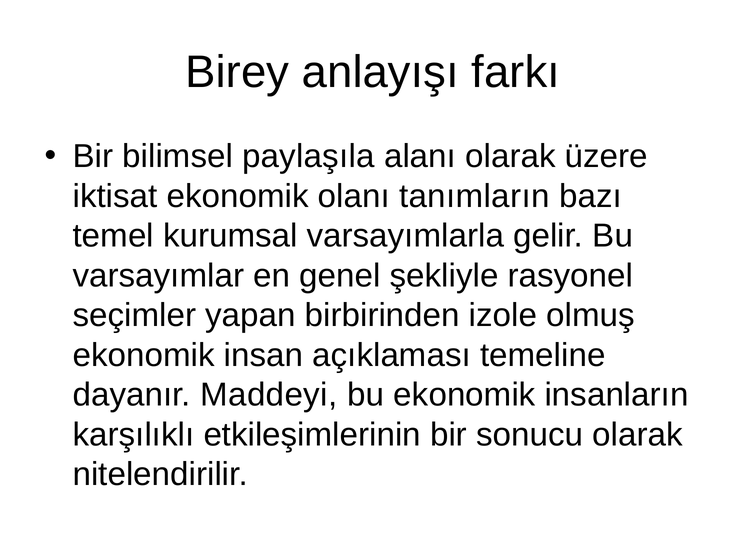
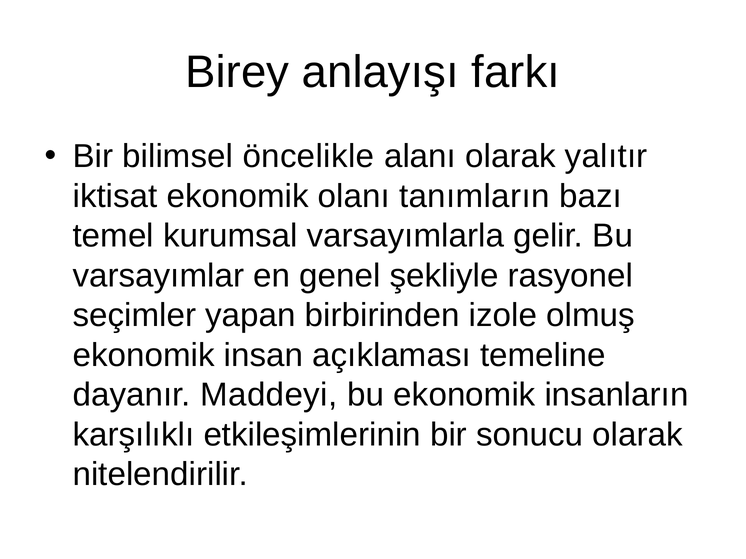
paylaşıla: paylaşıla -> öncelikle (308, 156)
üzere: üzere -> yalıtır (606, 156)
